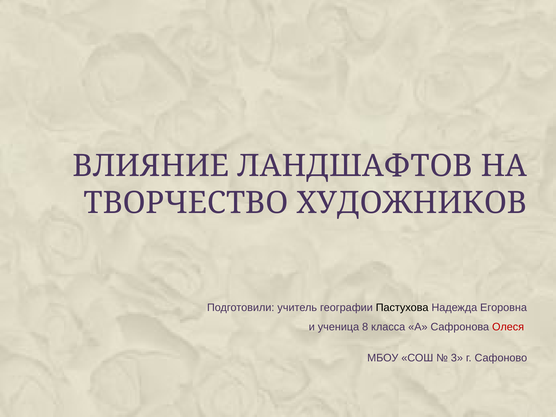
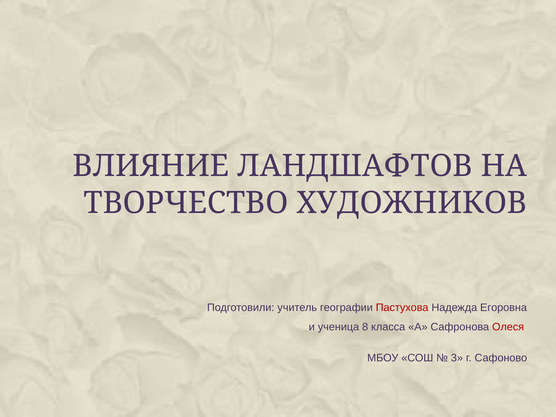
Пастухова colour: black -> red (402, 308)
